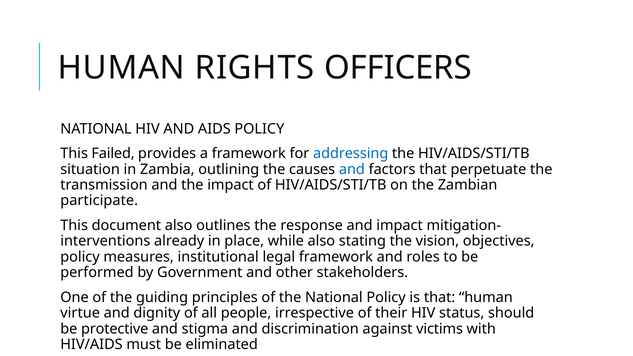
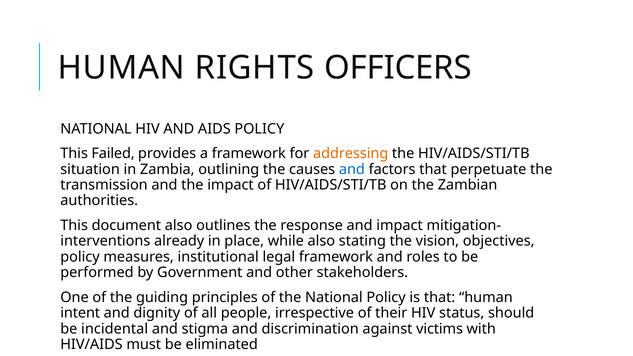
addressing colour: blue -> orange (351, 154)
participate: participate -> authorities (99, 201)
virtue: virtue -> intent (80, 313)
protective: protective -> incidental (115, 329)
